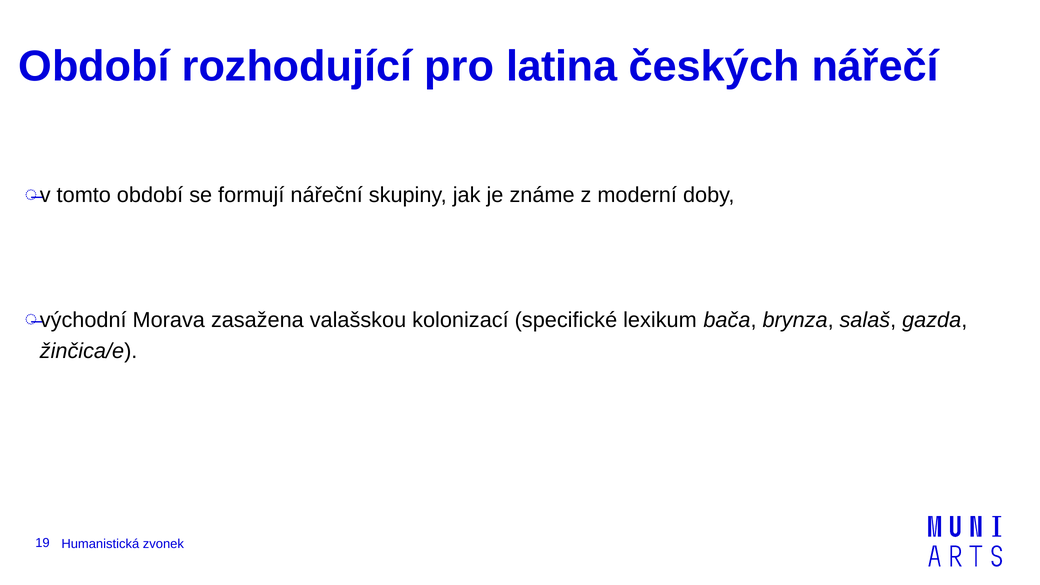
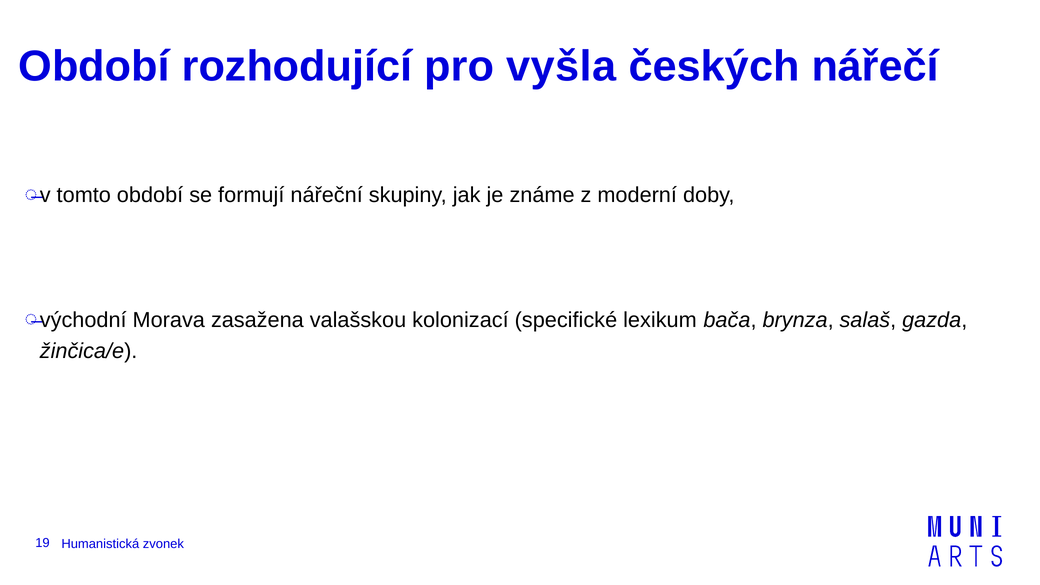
latina: latina -> vyšla (561, 66)
